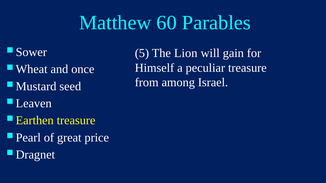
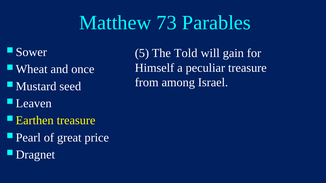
60: 60 -> 73 (167, 23)
Lion: Lion -> Told (186, 53)
